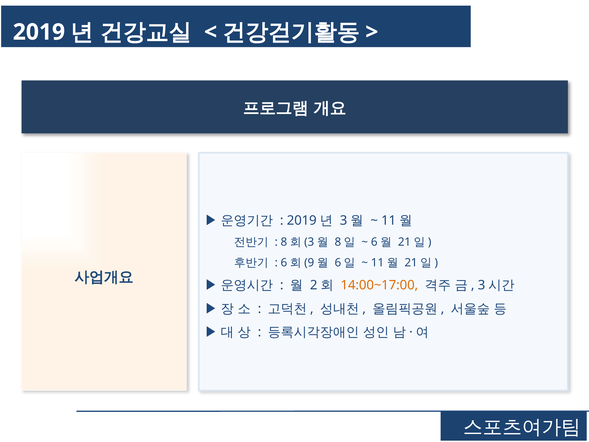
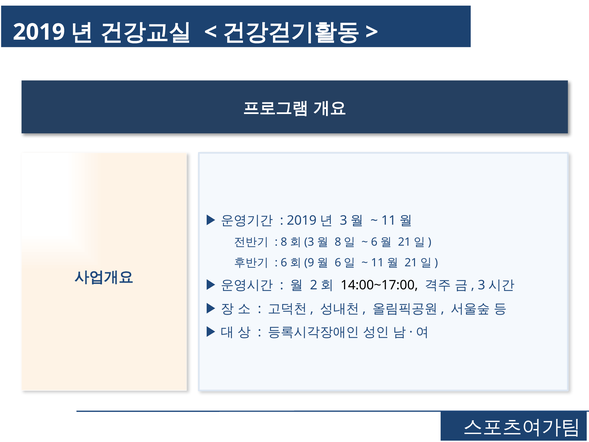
14:00~17:00 colour: orange -> black (379, 285)
